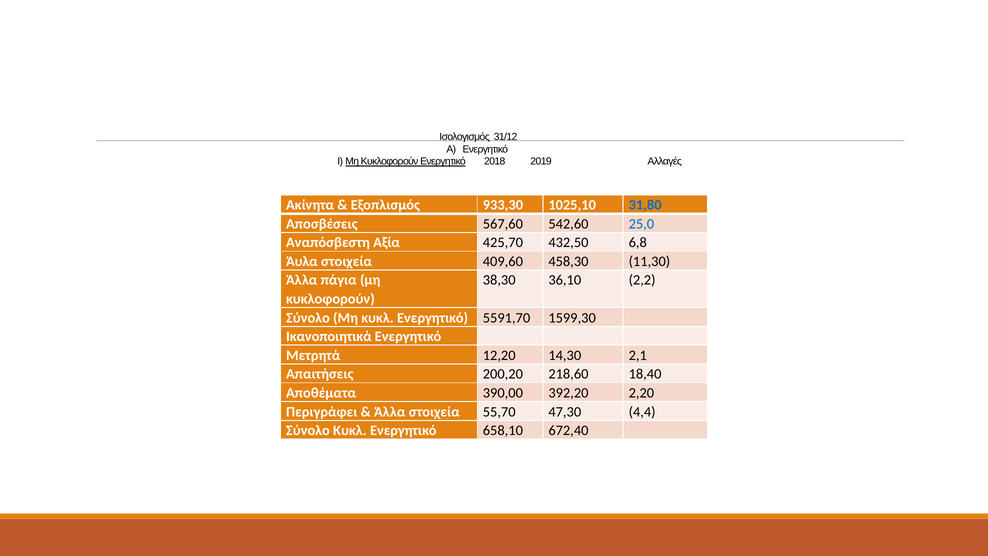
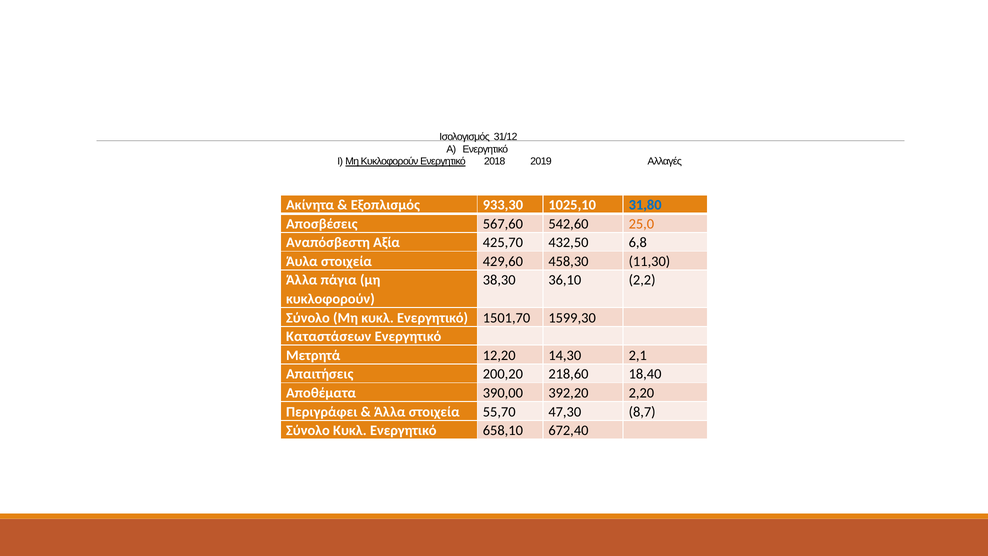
25,0 colour: blue -> orange (641, 224)
409,60: 409,60 -> 429,60 (503, 261)
5591,70: 5591,70 -> 1501,70 (507, 318)
Ικανοποιητικά: Ικανοποιητικά -> Καταστάσεων (329, 336)
4,4: 4,4 -> 8,7 (642, 412)
